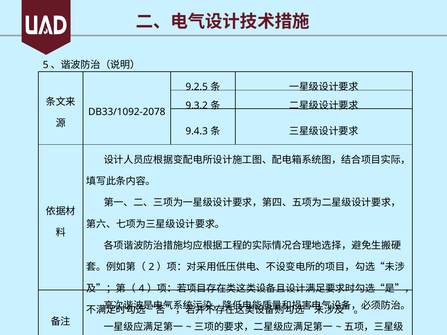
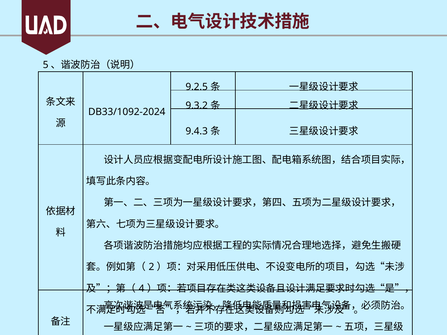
DB33/1092-2078: DB33/1092-2078 -> DB33/1092-2024 (127, 112)
